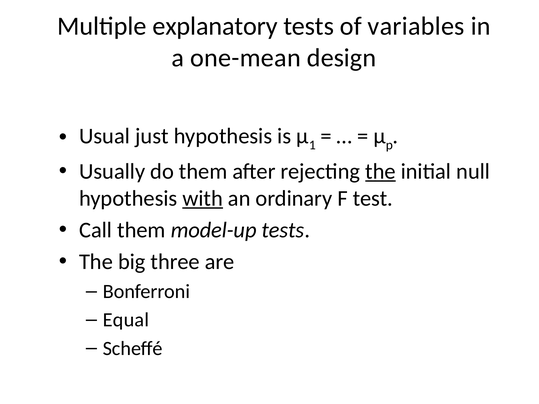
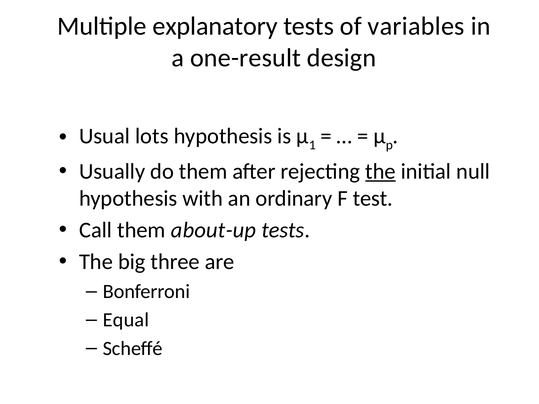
one-mean: one-mean -> one-result (245, 58)
just: just -> lots (152, 136)
with underline: present -> none (203, 199)
model-up: model-up -> about-up (214, 230)
